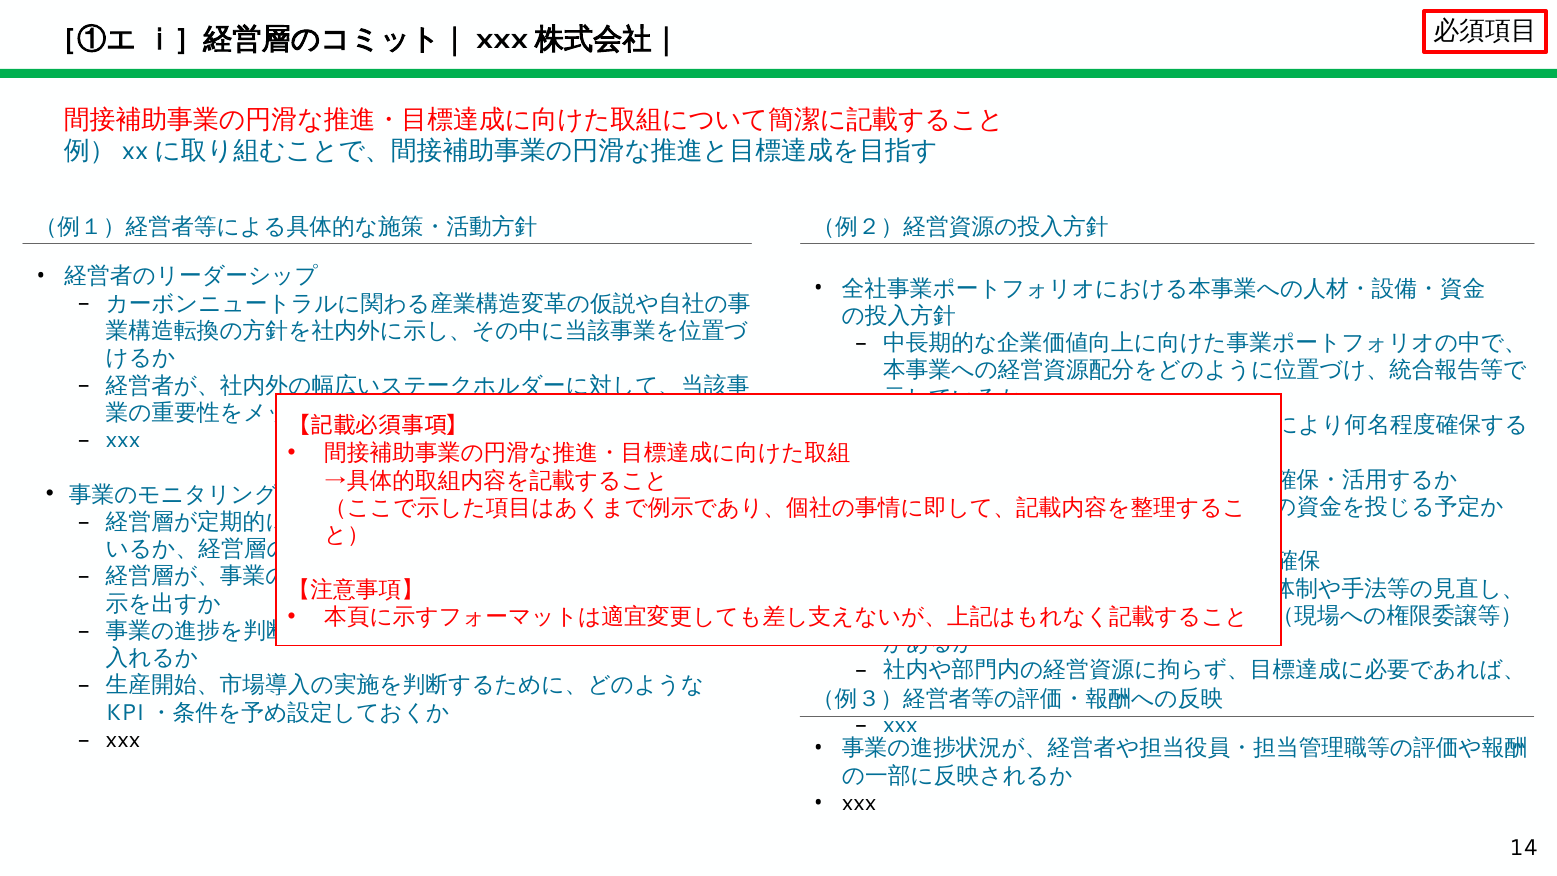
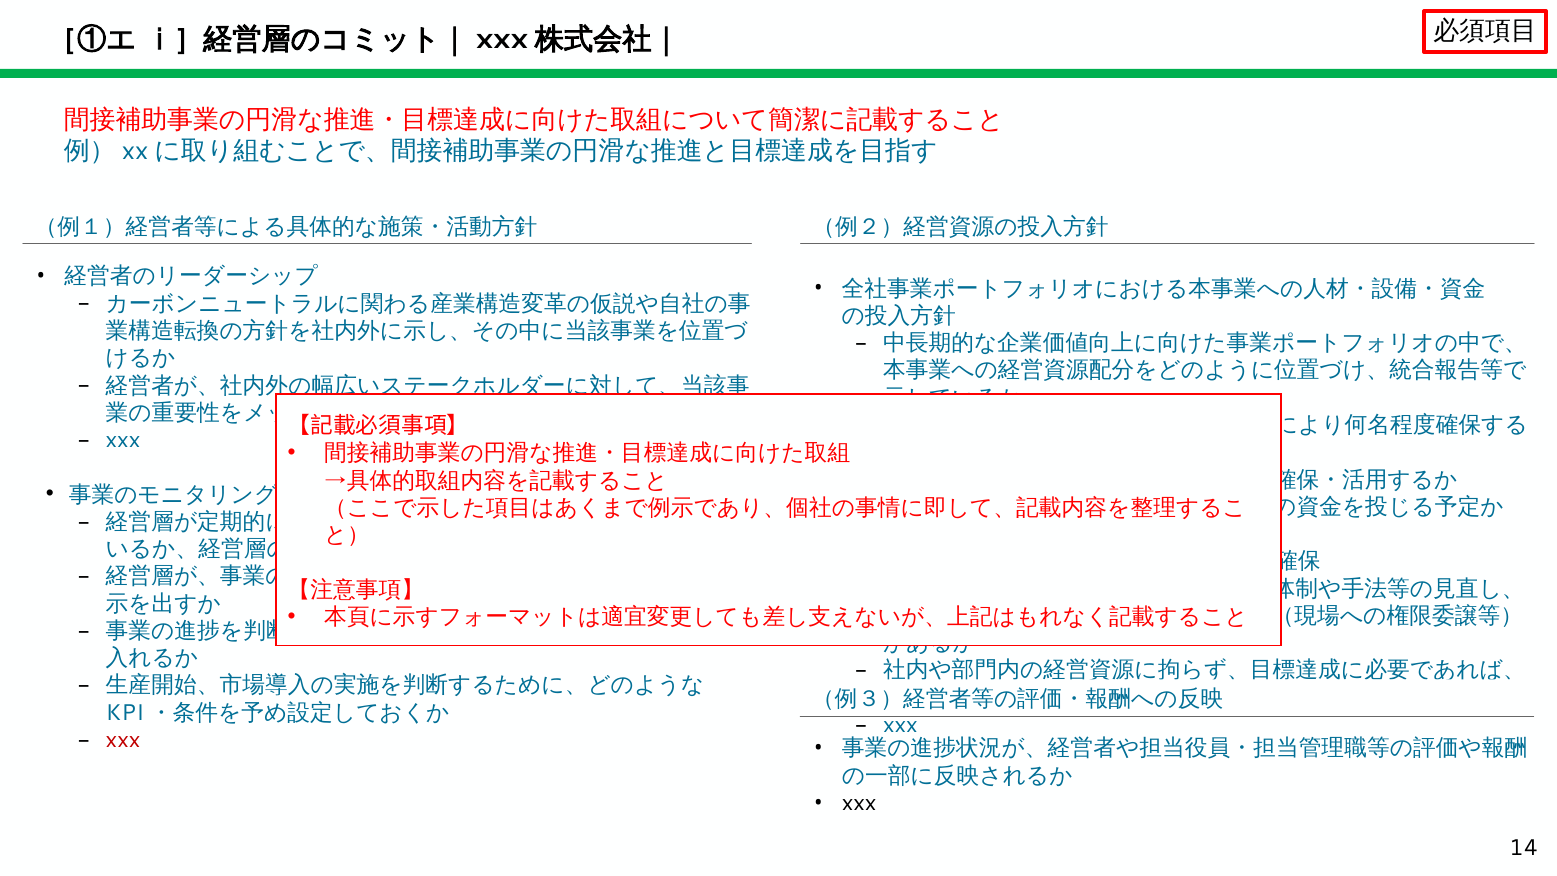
xxx colour: black -> red (123, 740)
